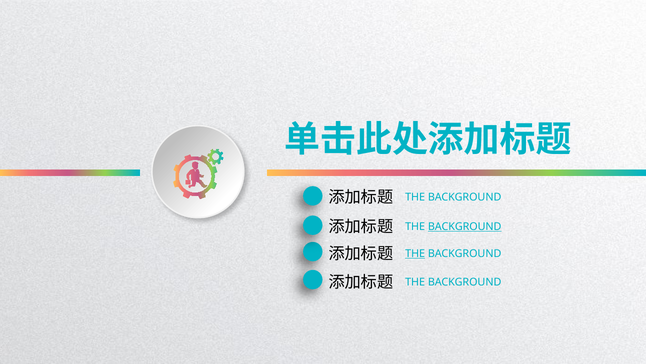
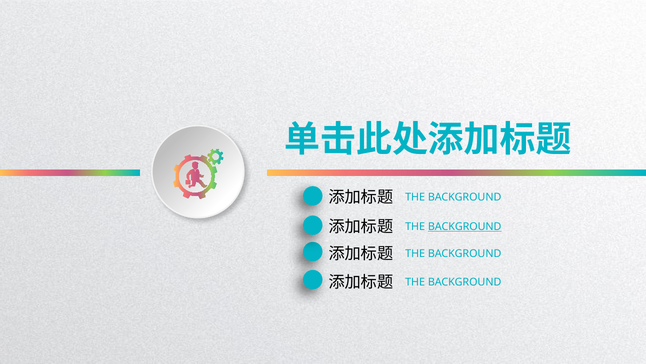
THE underline: present -> none (415, 253)
